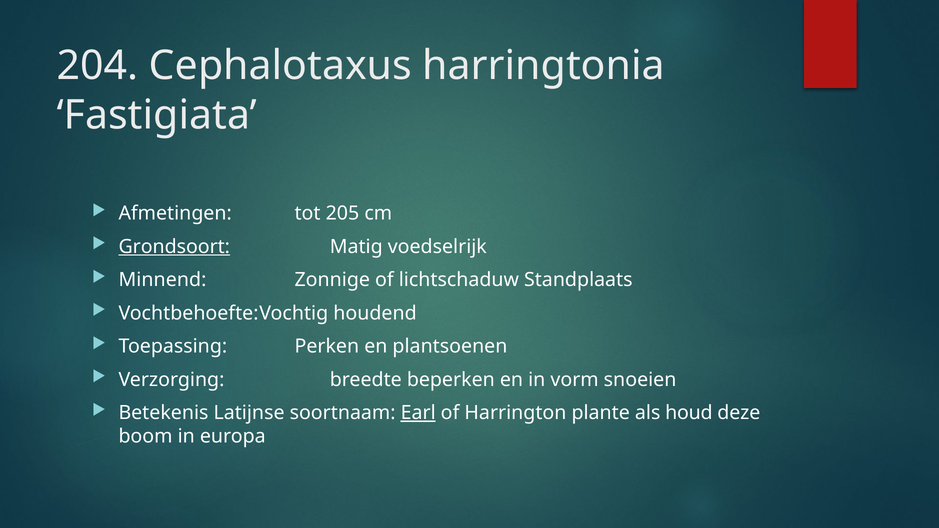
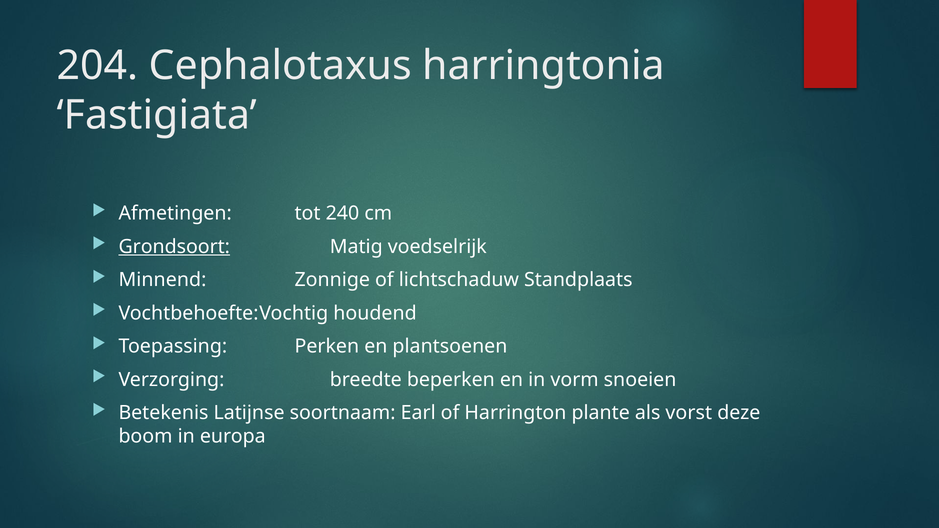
205: 205 -> 240 (342, 213)
Earl underline: present -> none (418, 413)
houd: houd -> vorst (689, 413)
